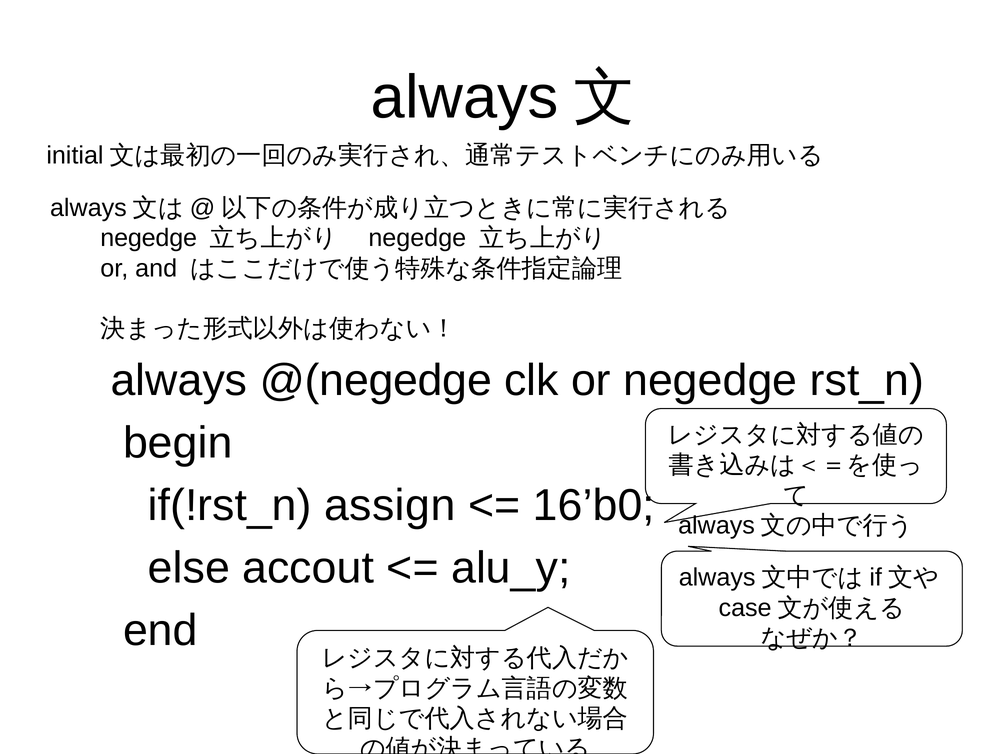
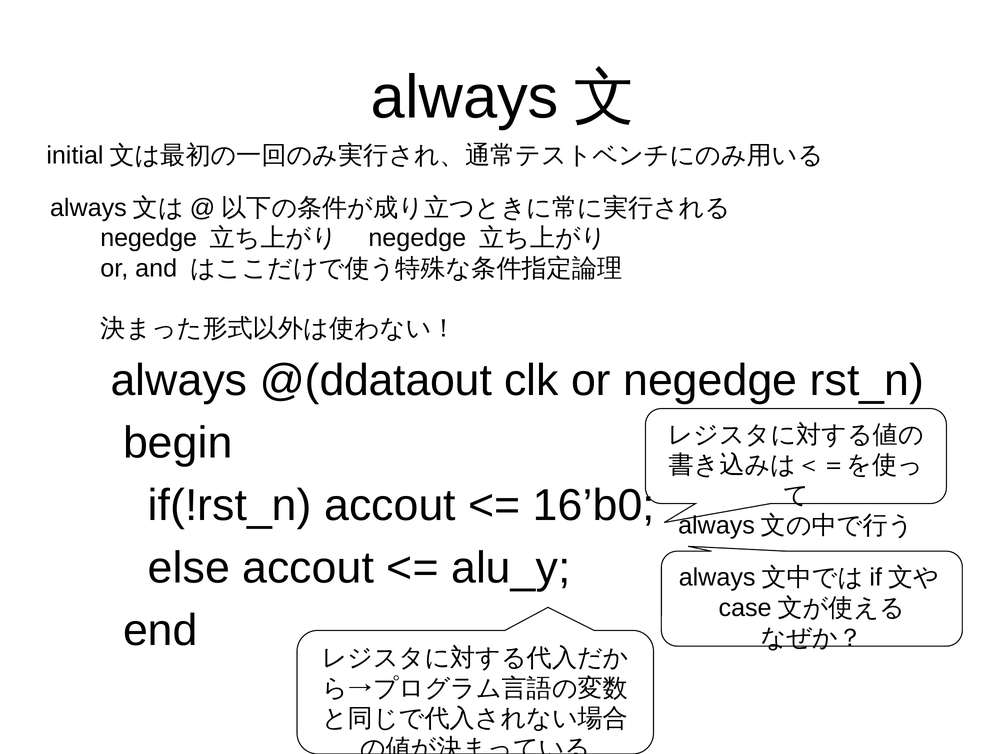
@(negedge: @(negedge -> @(ddataout (376, 381)
if(!rst_n assign: assign -> accout (390, 506)
